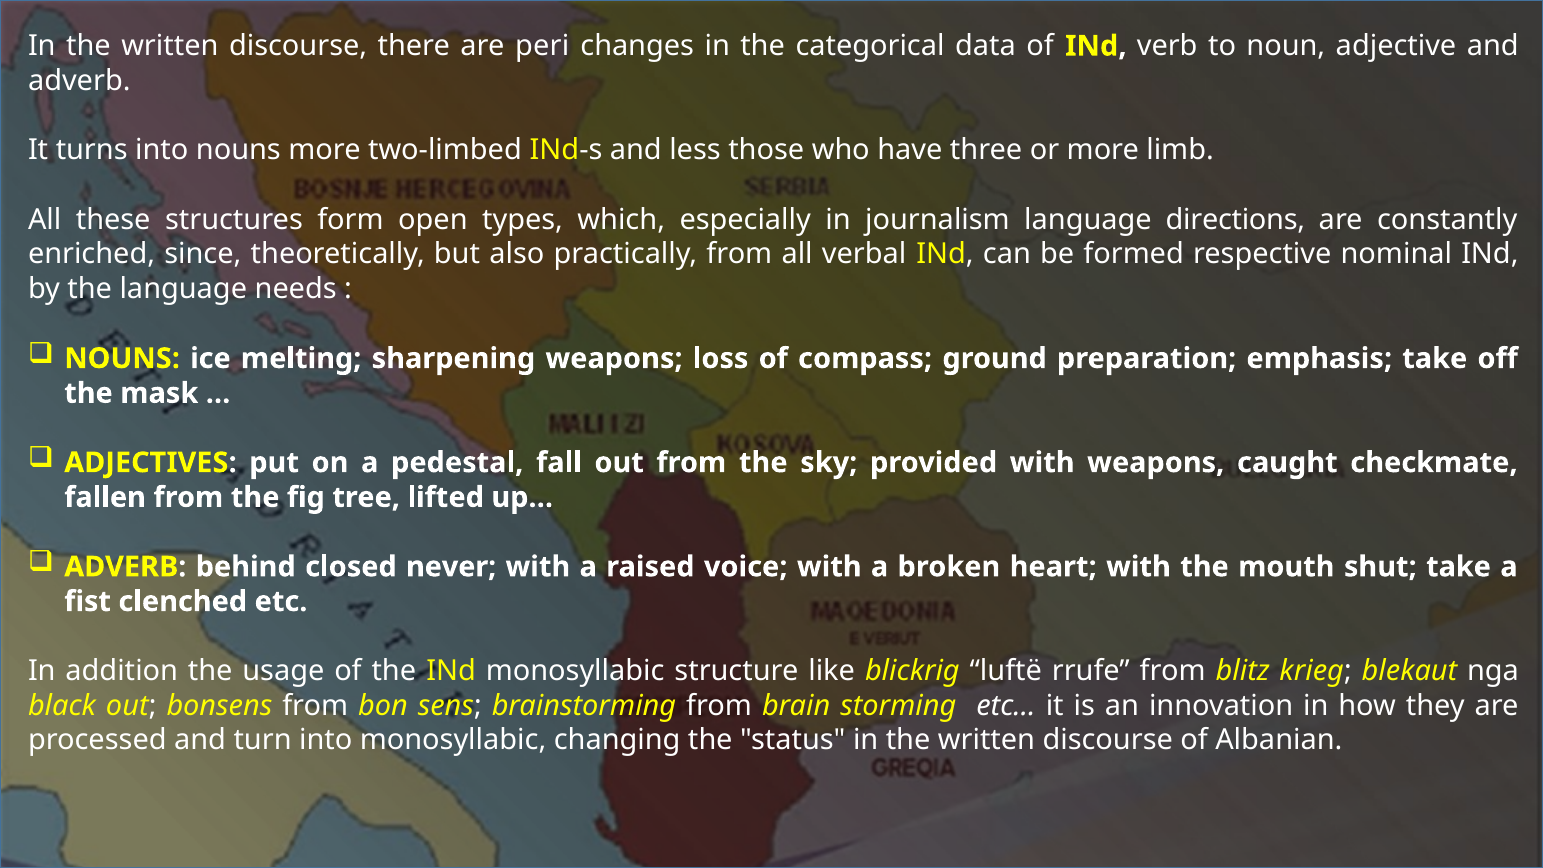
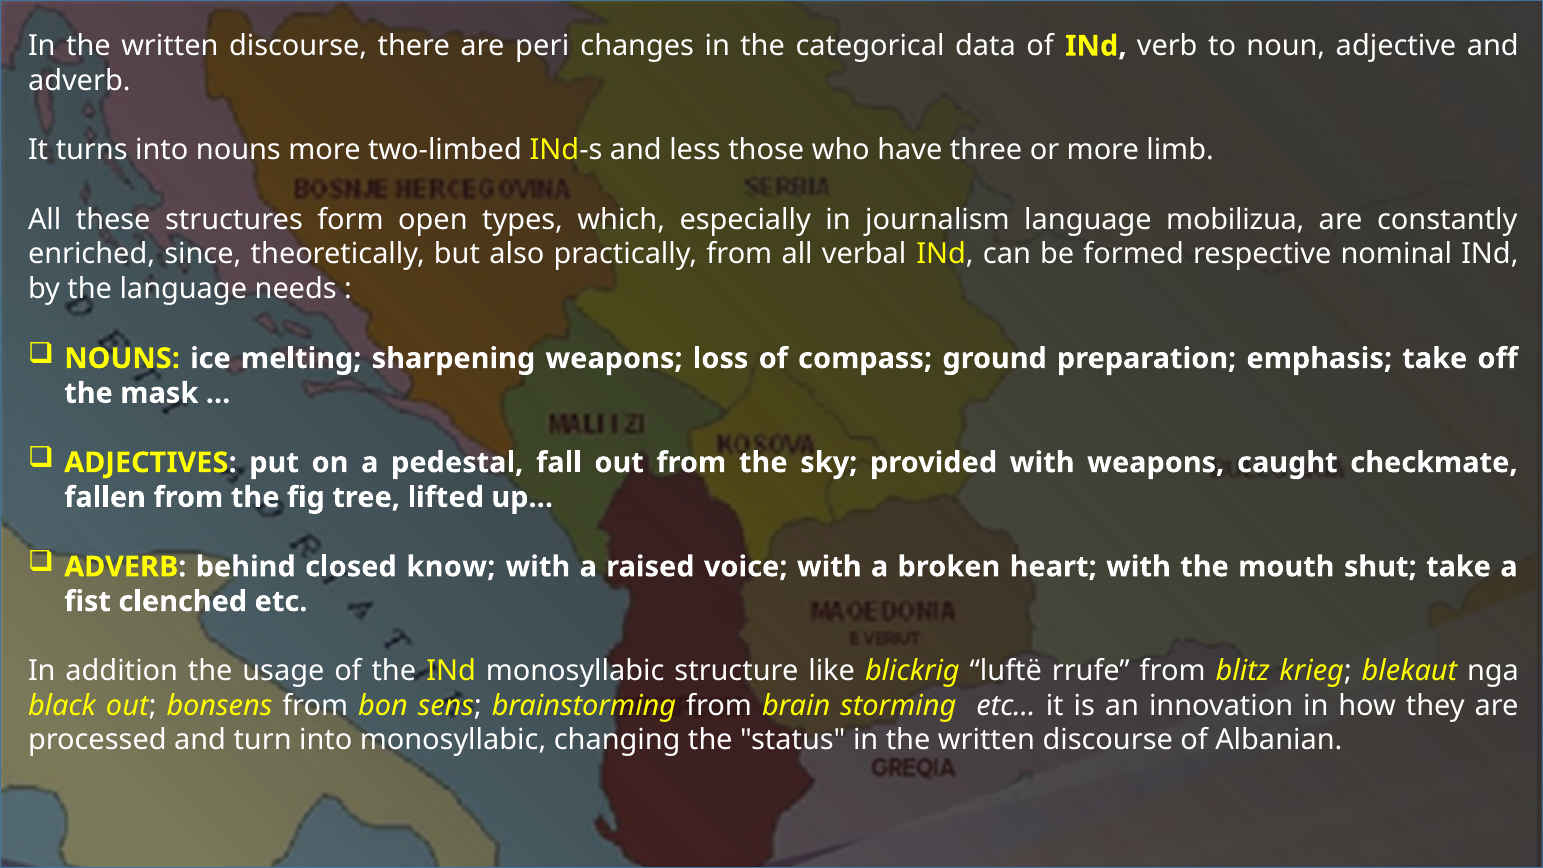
directions: directions -> mobilizua (1235, 220)
never: never -> know (451, 567)
